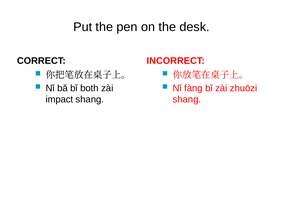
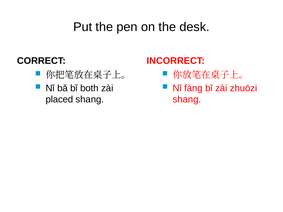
impact: impact -> placed (59, 100)
